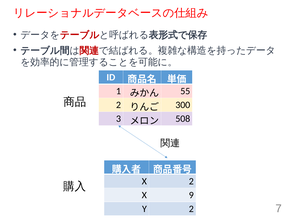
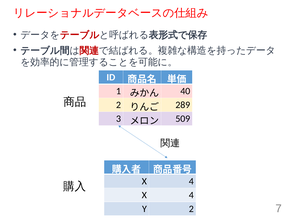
55: 55 -> 40 (185, 91)
300: 300 -> 289 (183, 105)
508: 508 -> 509 (183, 119)
2: 2 -> 4 (191, 181)
9: 9 -> 4 (191, 195)
